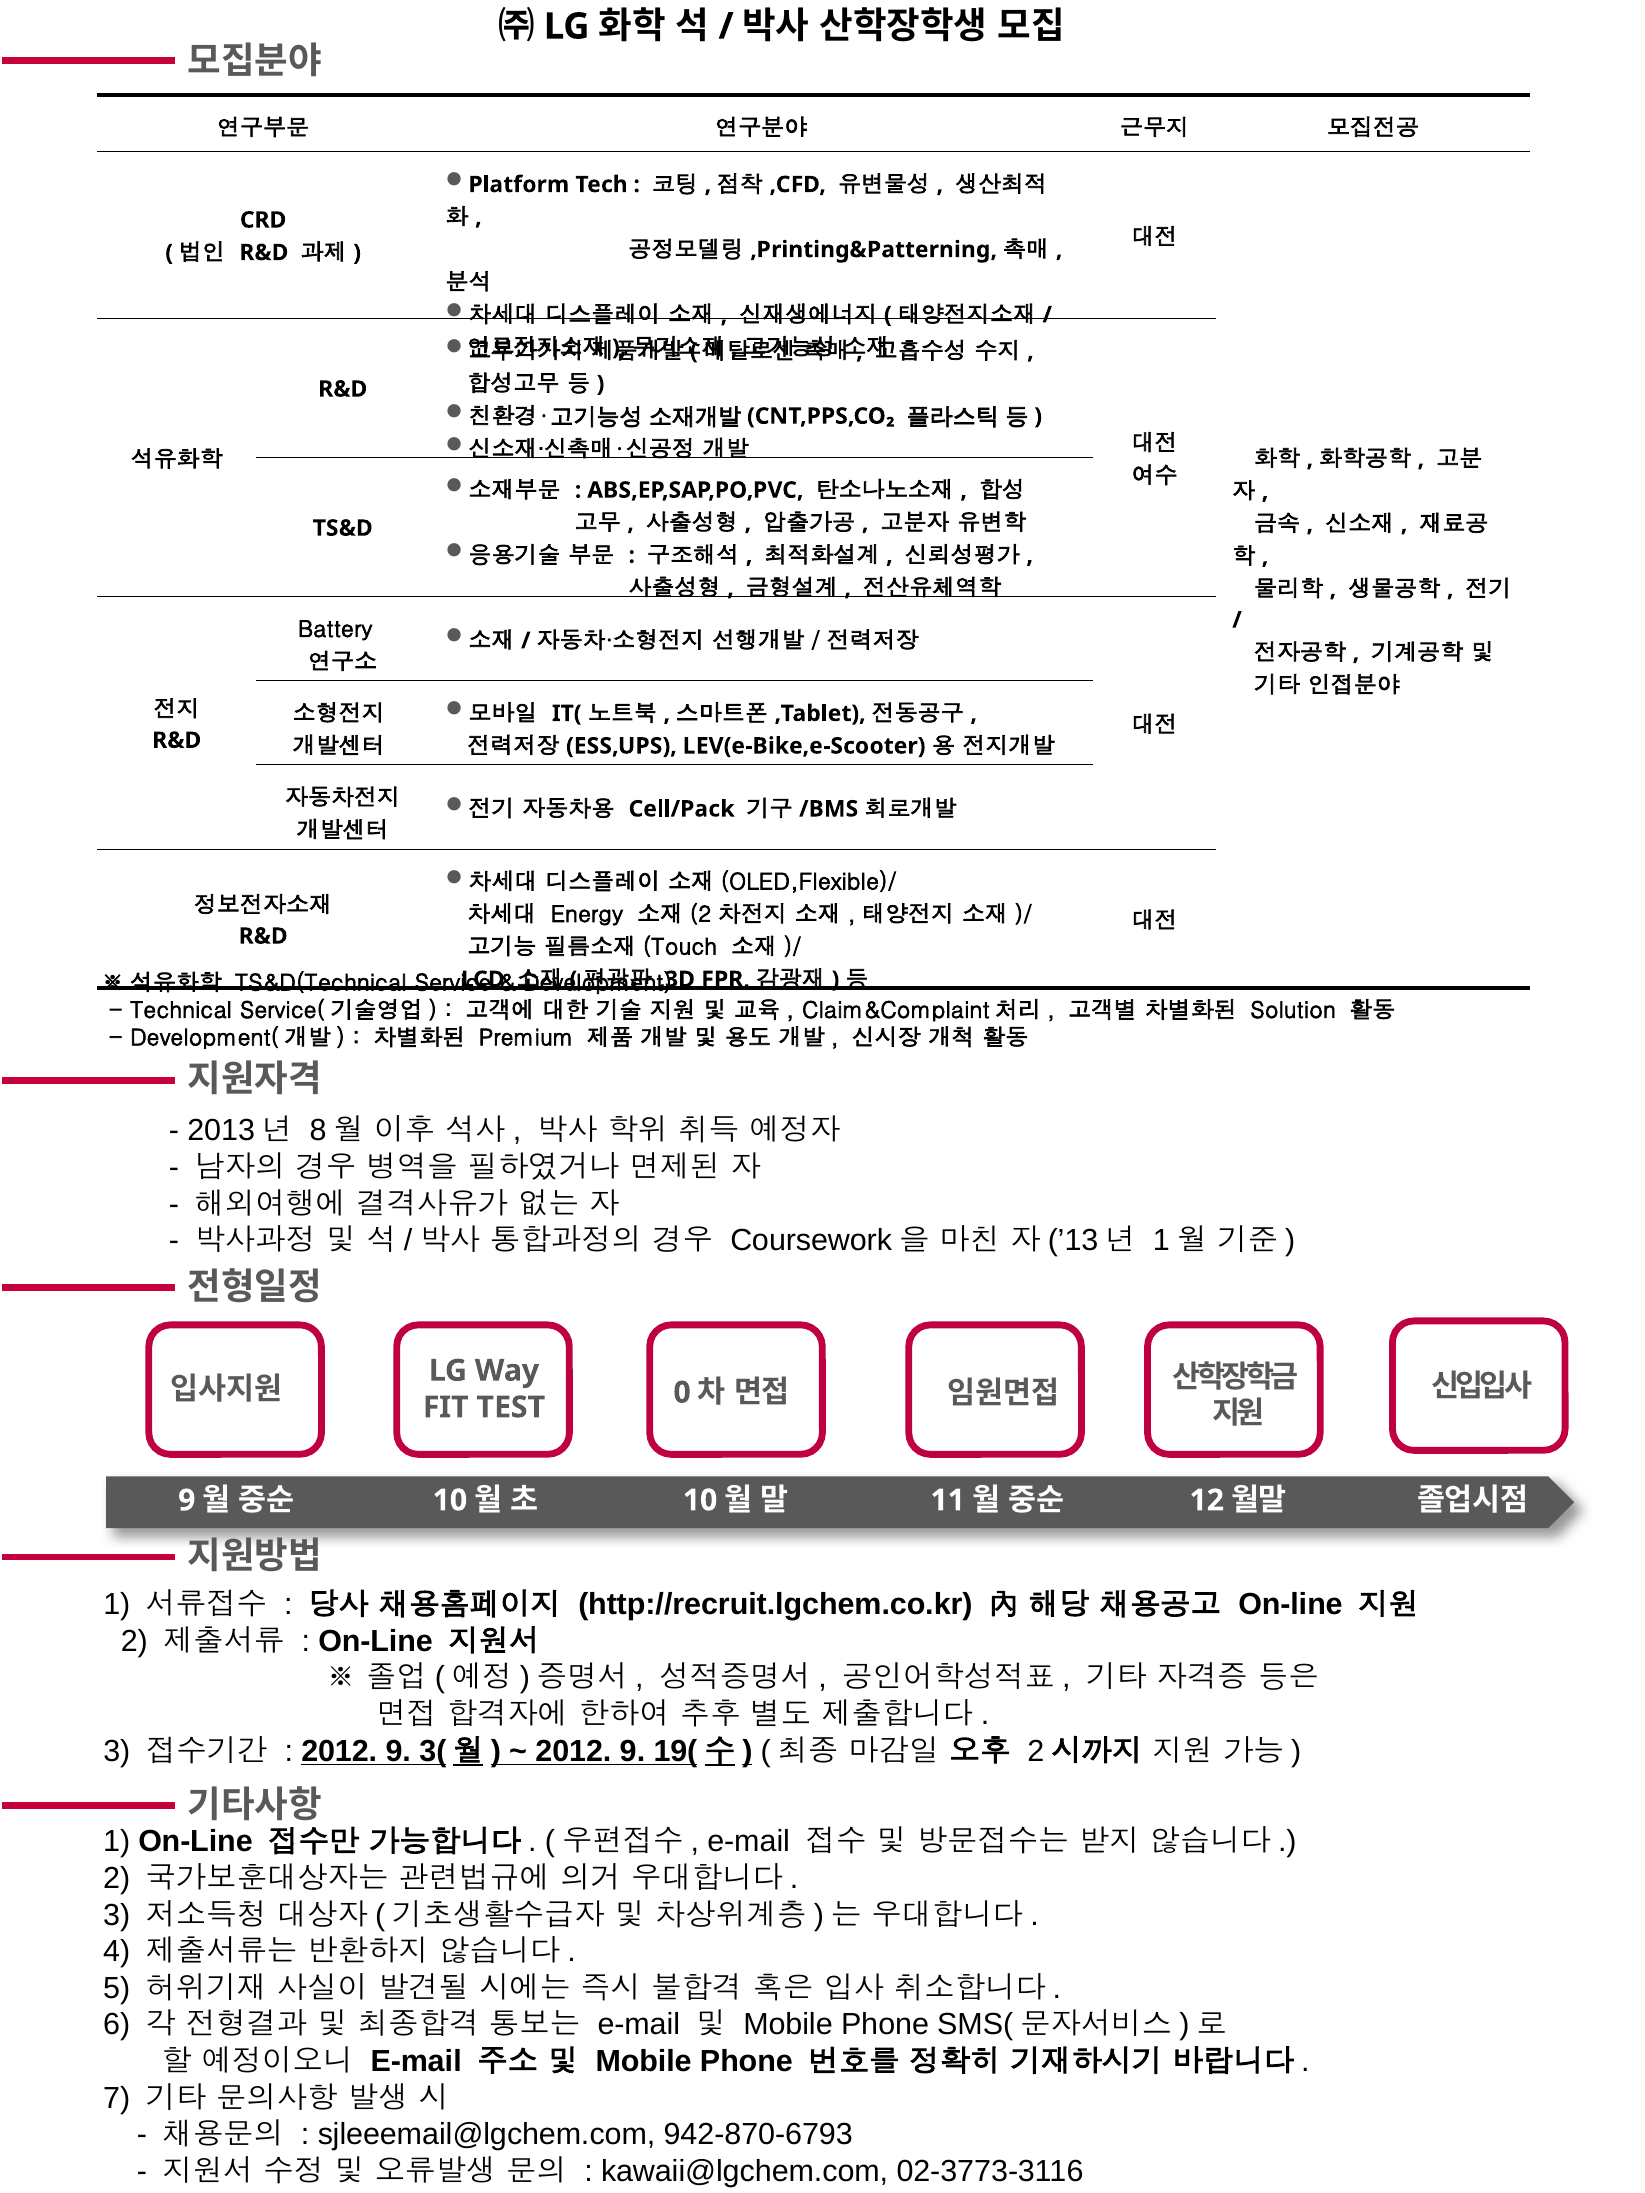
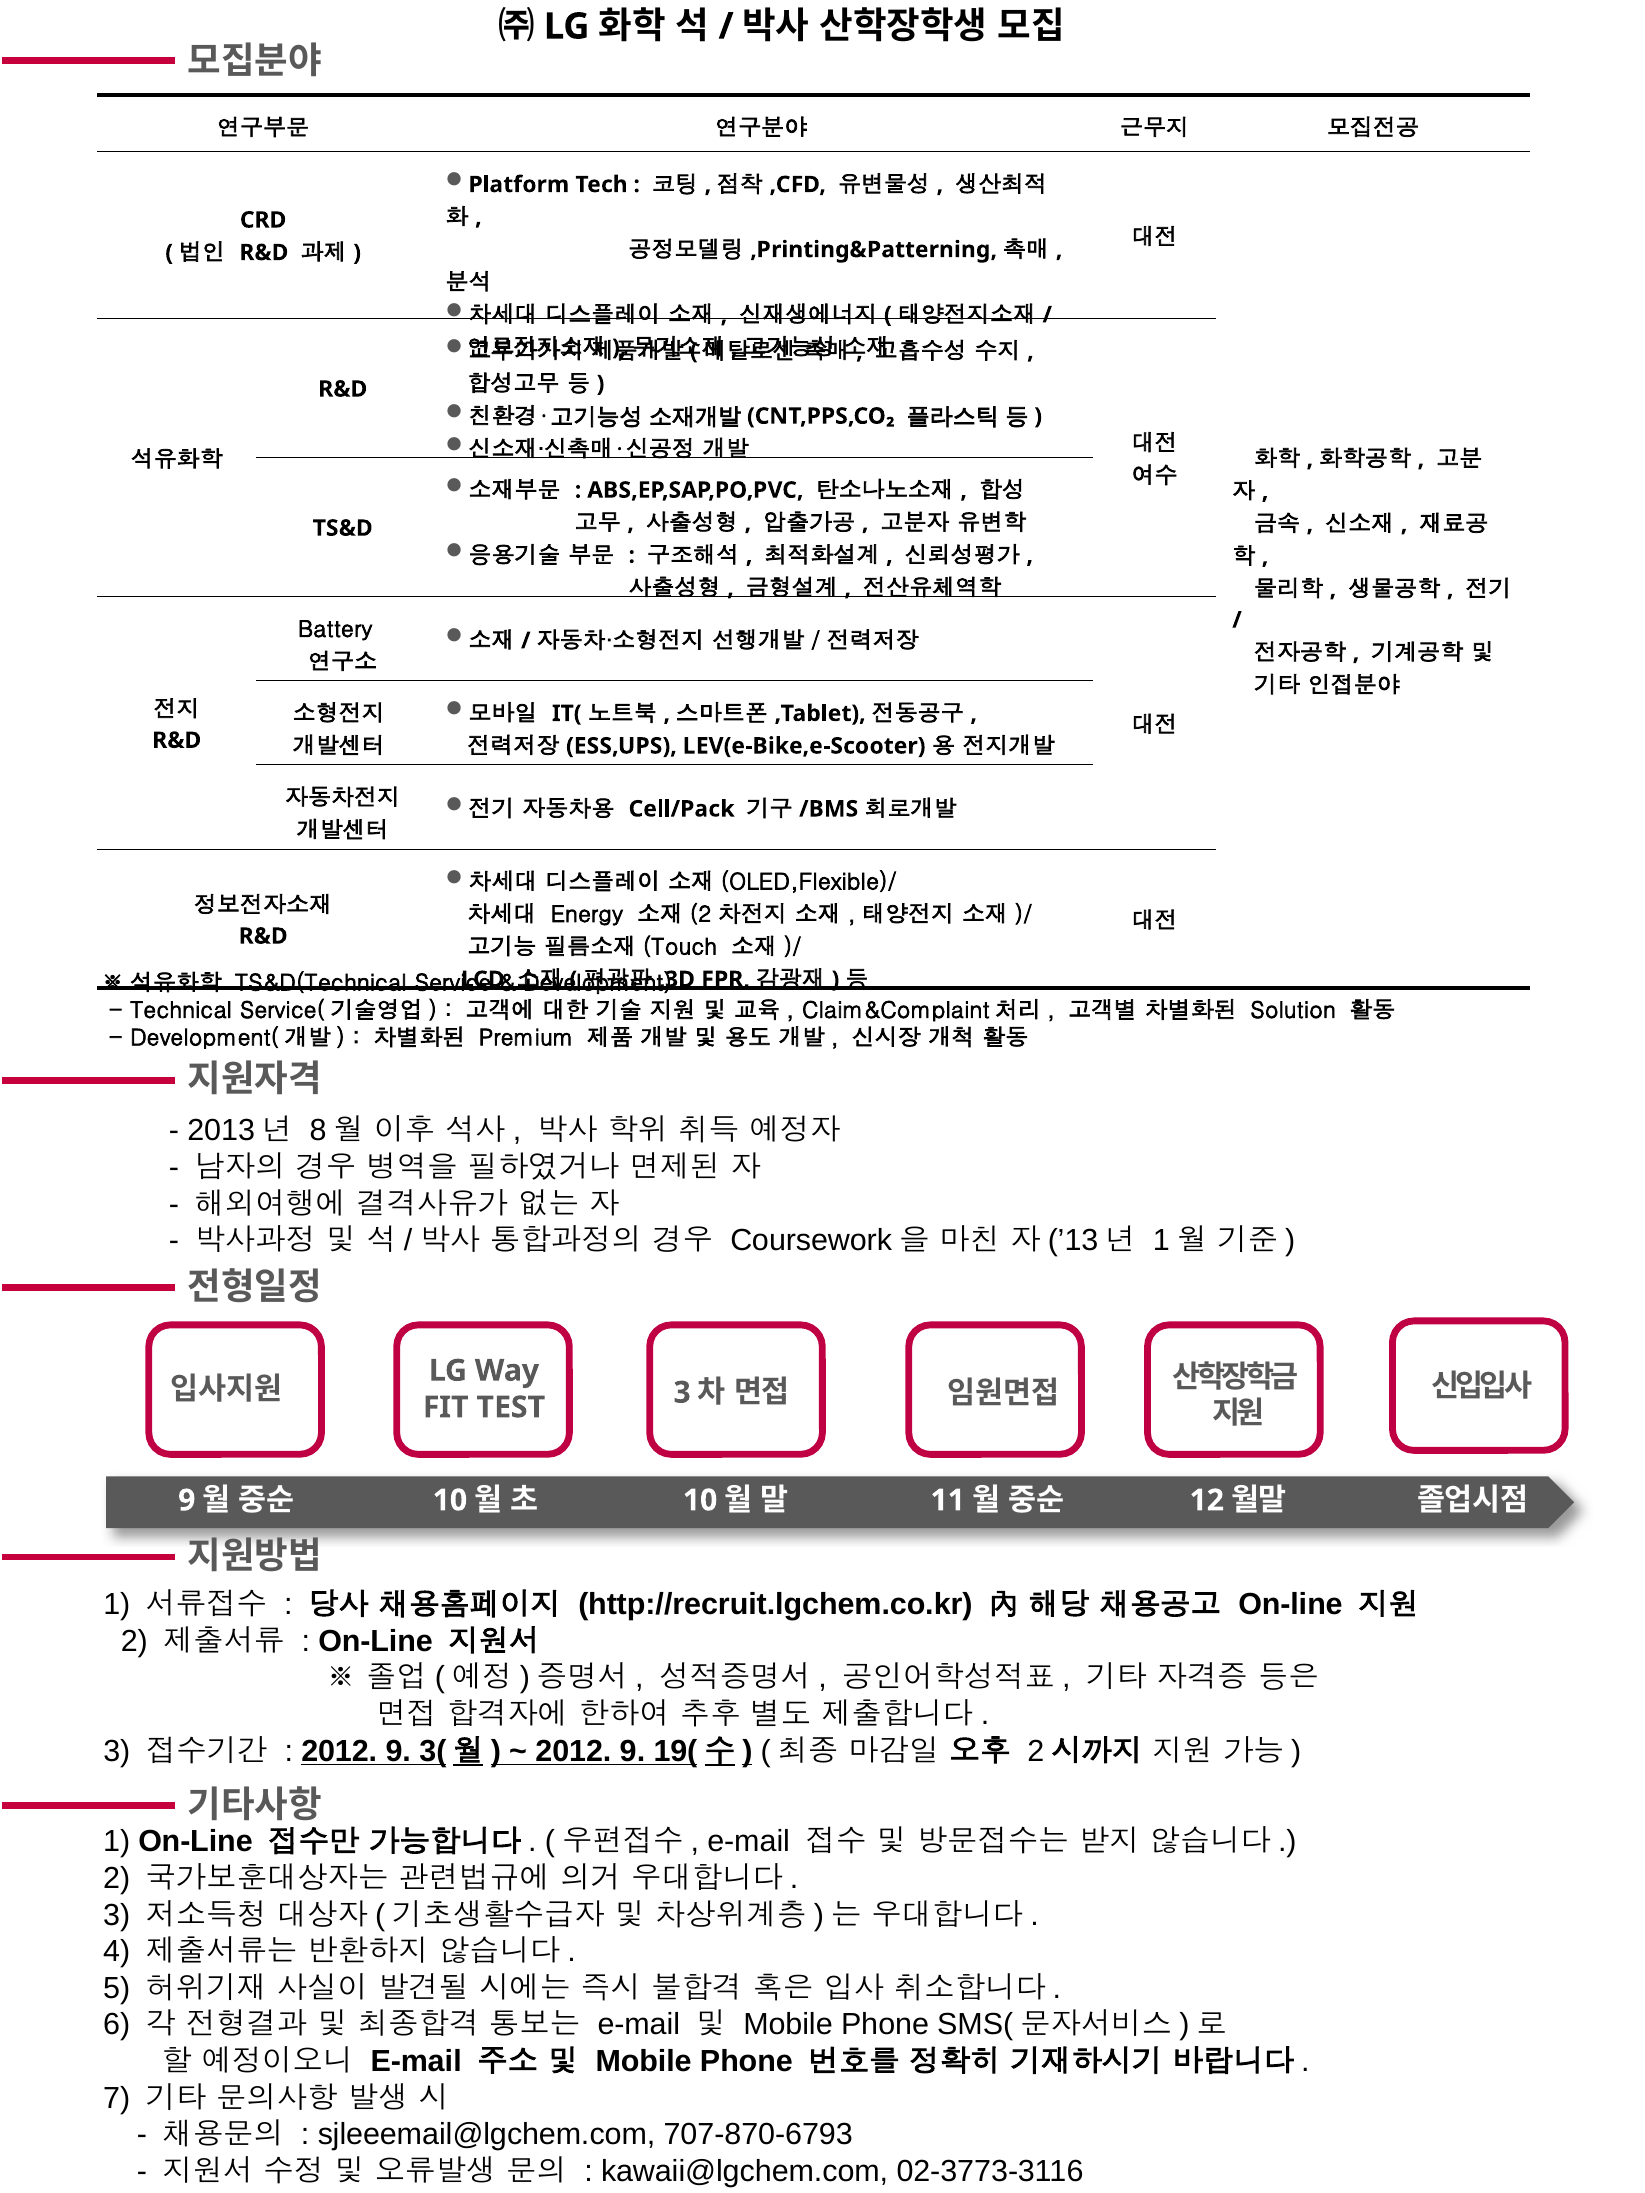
0: 0 -> 3 (682, 1393)
942-870-6793: 942-870-6793 -> 707-870-6793 (758, 2135)
